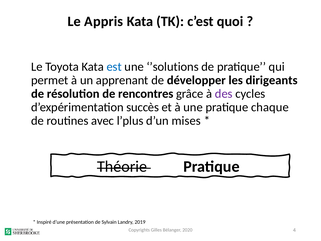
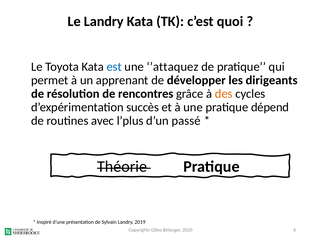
Le Appris: Appris -> Landry (104, 21)
’solutions: ’solutions -> ’attaquez (173, 67)
des colour: purple -> orange (224, 94)
chaque: chaque -> dépend (270, 107)
mises: mises -> passé (186, 121)
